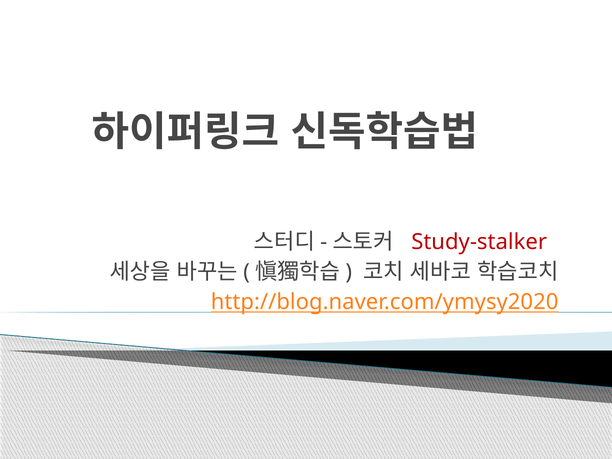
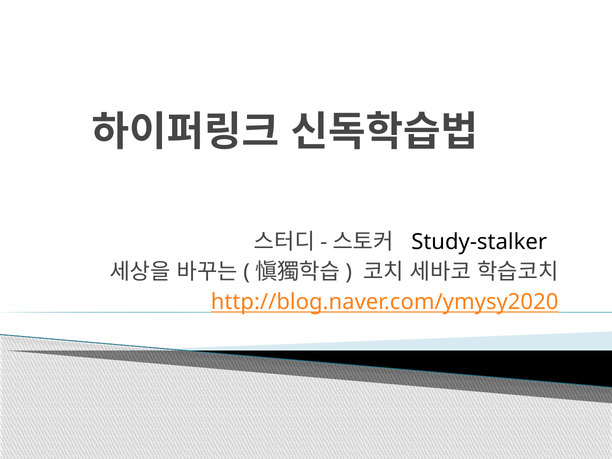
Study-stalker colour: red -> black (479, 242)
